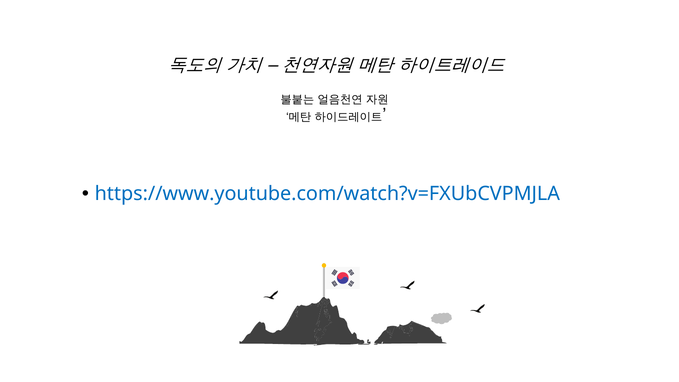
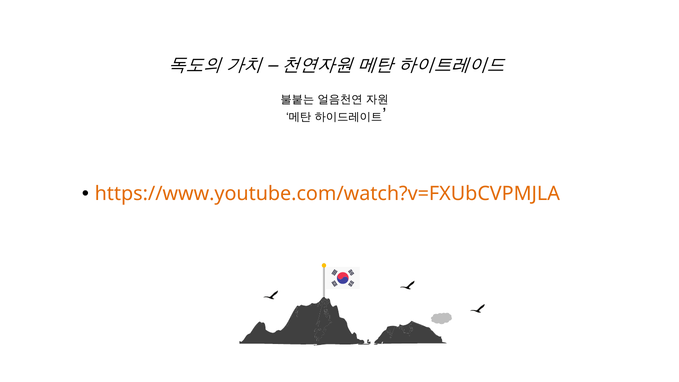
https://www.youtube.com/watch?v=FXUbCVPMJLA colour: blue -> orange (327, 194)
